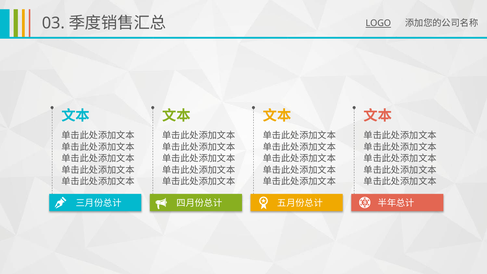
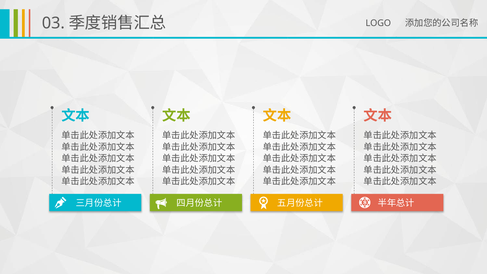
LOGO underline: present -> none (378, 23)
